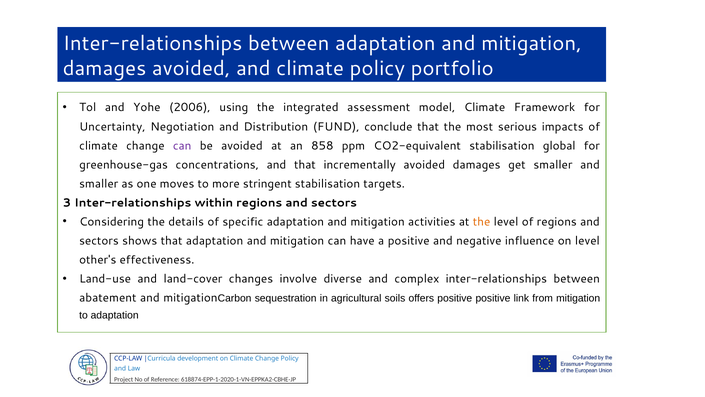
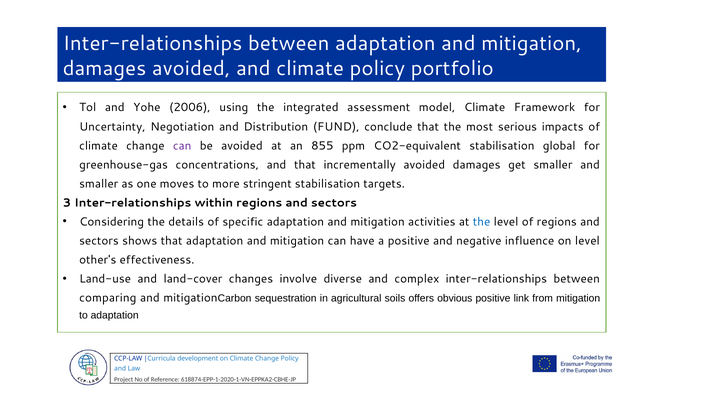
858: 858 -> 855 (322, 146)
the colour: orange -> blue (482, 222)
abatement: abatement -> comparing (108, 298)
offers positive: positive -> obvious (455, 298)
